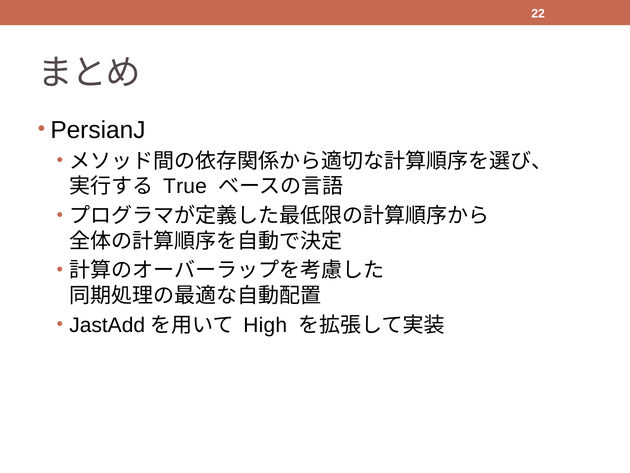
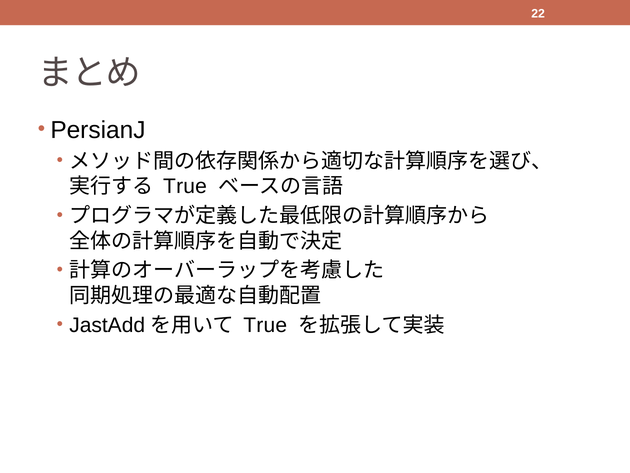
High: High -> True (265, 325)
